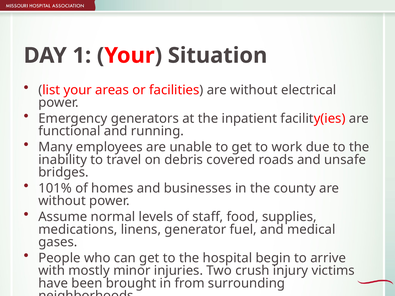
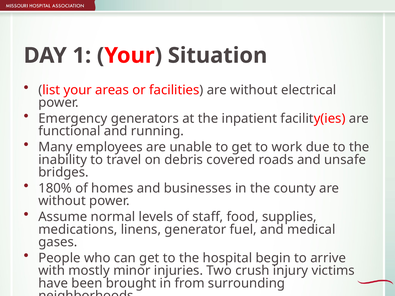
101%: 101% -> 180% (55, 188)
